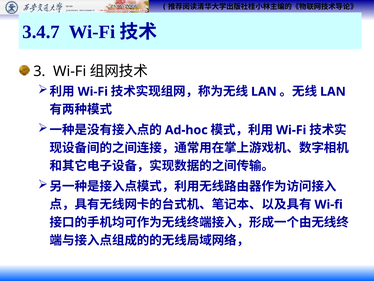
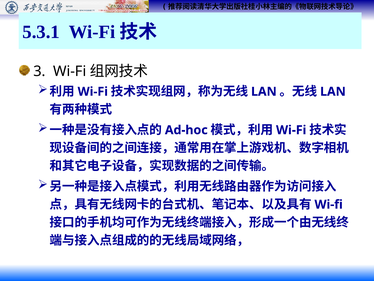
3.4.7: 3.4.7 -> 5.3.1 (41, 32)
